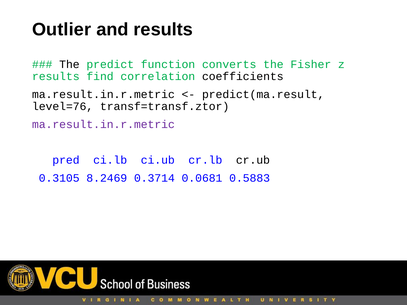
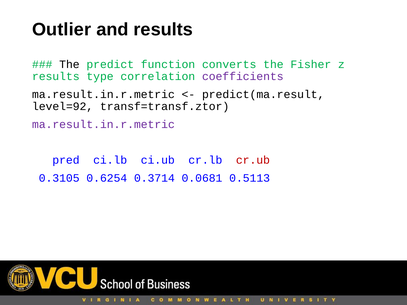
find: find -> type (100, 77)
coefficients colour: black -> purple (243, 77)
level=76: level=76 -> level=92 (63, 107)
cr.ub colour: black -> red (253, 160)
8.2469: 8.2469 -> 0.6254 (107, 178)
0.5883: 0.5883 -> 0.5113 (250, 178)
